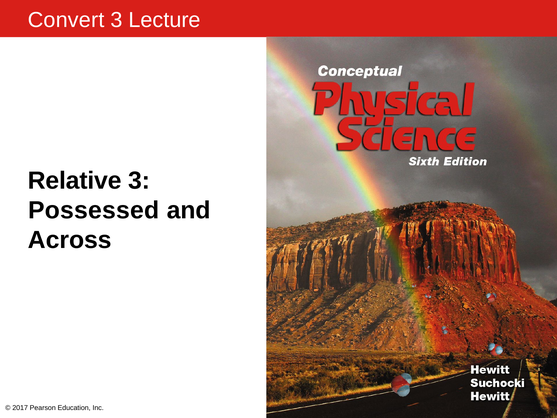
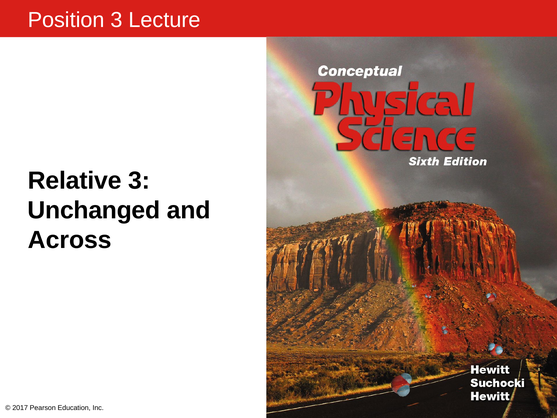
Convert: Convert -> Position (66, 20)
Possessed: Possessed -> Unchanged (94, 210)
